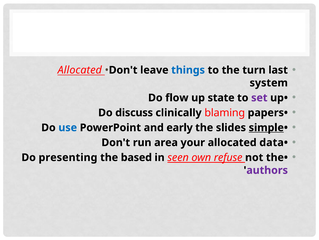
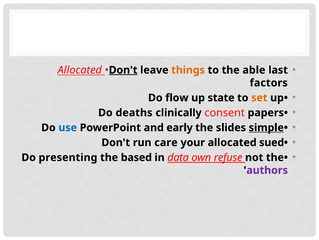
Don't underline: none -> present (123, 70)
things colour: blue -> orange (188, 70)
turn: turn -> able (254, 70)
system: system -> factors (269, 83)
set colour: purple -> orange (259, 98)
discuss: discuss -> deaths (134, 112)
blaming: blaming -> consent (225, 112)
area: area -> care (166, 142)
data: data -> sued (272, 142)
seen: seen -> data (178, 157)
